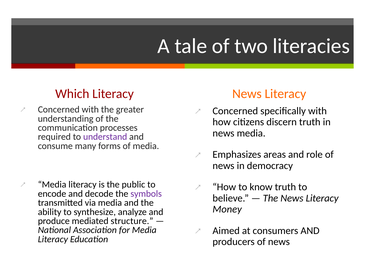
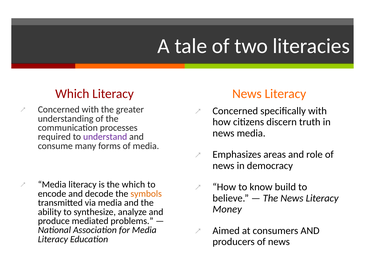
the public: public -> which (133, 184)
know truth: truth -> build (285, 187)
symbols colour: purple -> orange (146, 193)
structure: structure -> problems (132, 221)
